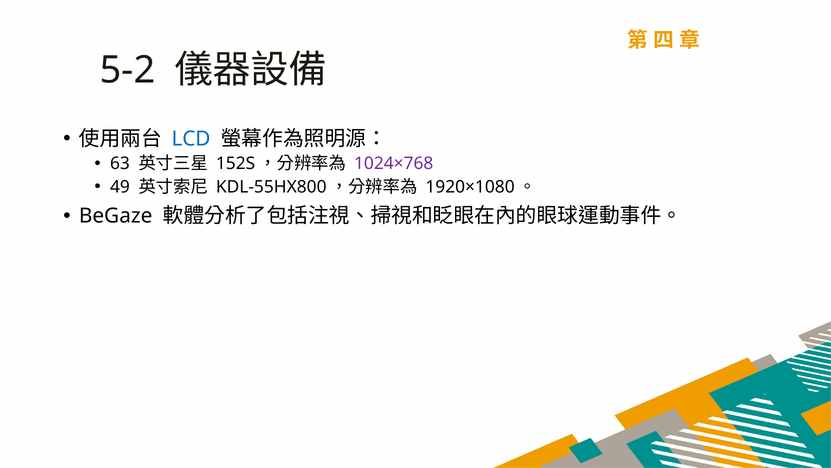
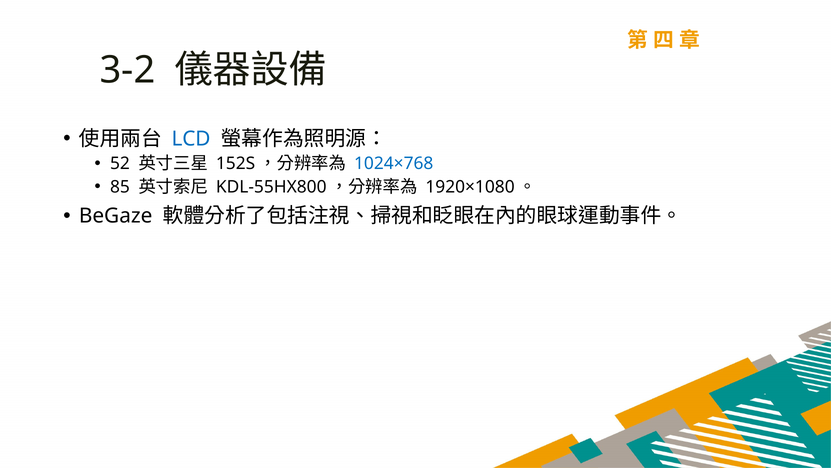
5-2: 5-2 -> 3-2 (128, 70)
63: 63 -> 52 (120, 164)
1024×768 colour: purple -> blue (394, 164)
49: 49 -> 85 (120, 187)
